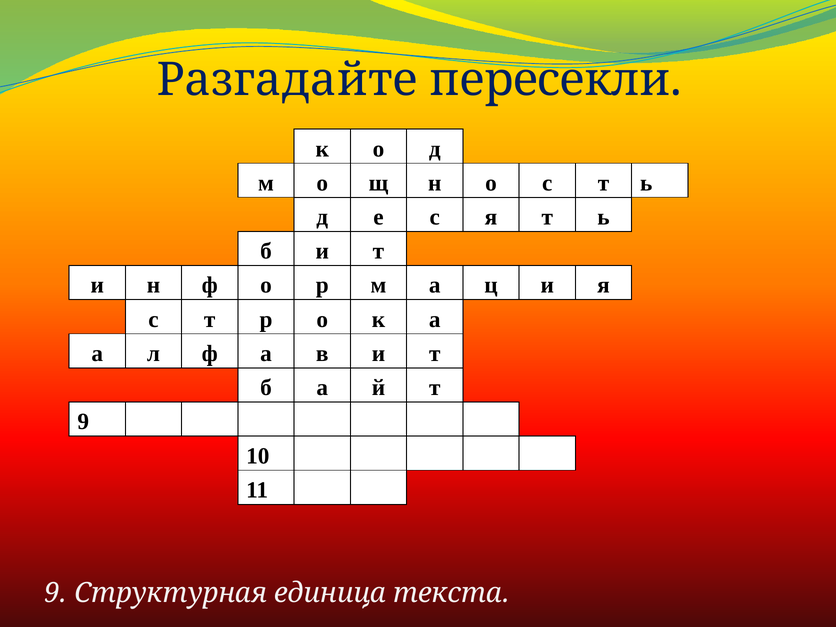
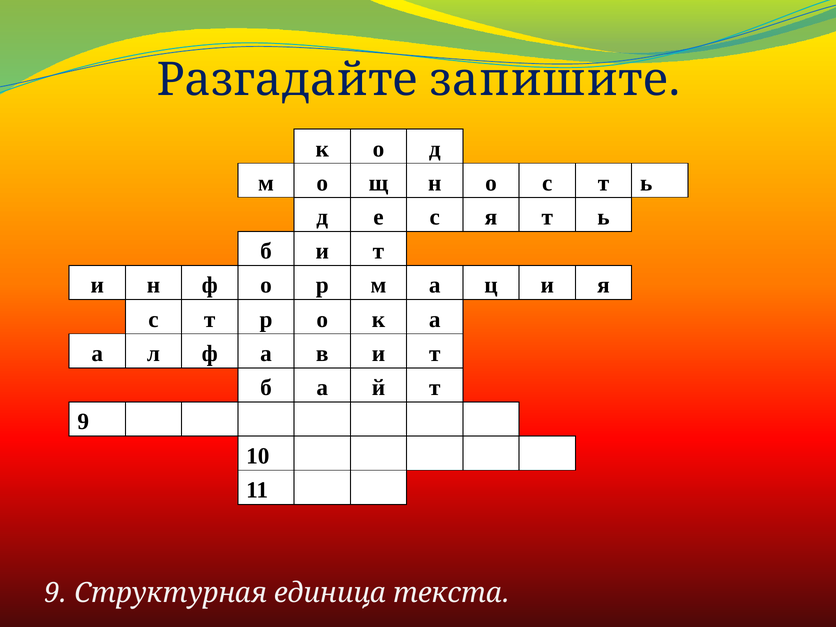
пересекли: пересекли -> запишите (555, 80)
